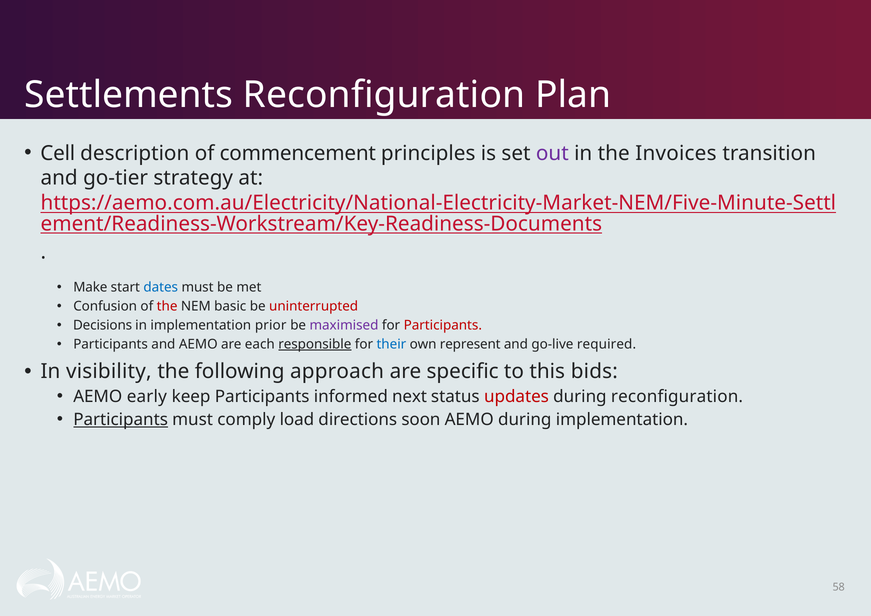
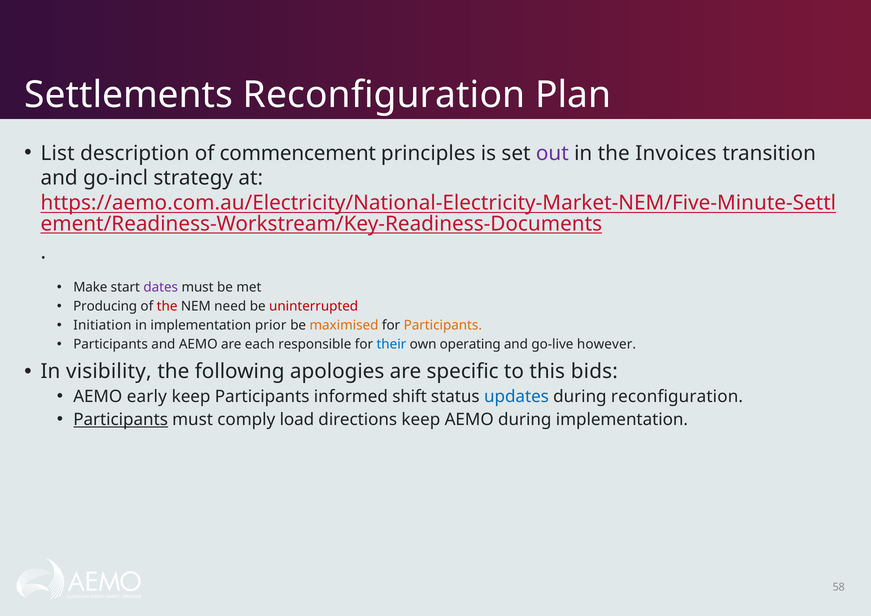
Cell: Cell -> List (58, 153)
go-tier: go-tier -> go-incl (116, 178)
dates colour: blue -> purple (161, 287)
Confusion: Confusion -> Producing (105, 306)
basic: basic -> need (230, 306)
Decisions: Decisions -> Initiation (102, 325)
maximised colour: purple -> orange (344, 325)
Participants colour: red -> orange (443, 325)
responsible underline: present -> none (315, 344)
represent: represent -> operating (470, 344)
required: required -> however (607, 344)
approach: approach -> apologies (337, 372)
next: next -> shift (410, 396)
updates colour: red -> blue (516, 396)
directions soon: soon -> keep (421, 419)
